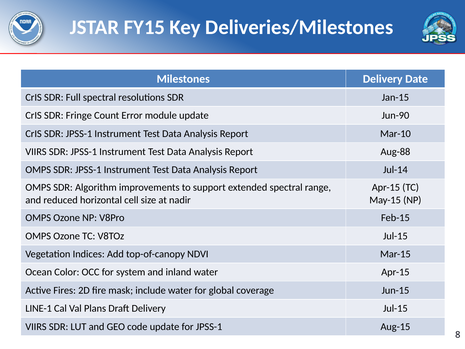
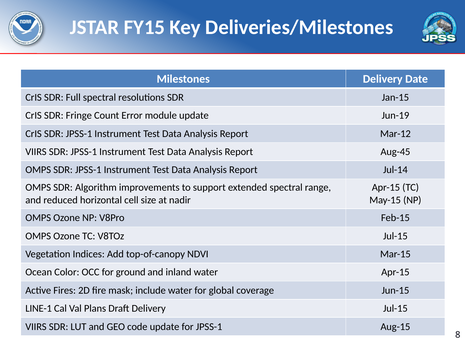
Jun-90: Jun-90 -> Jun-19 (395, 115)
Mar-10: Mar-10 -> Mar-12 (395, 134)
Aug-88: Aug-88 -> Aug-45 (395, 152)
system: system -> ground (131, 272)
